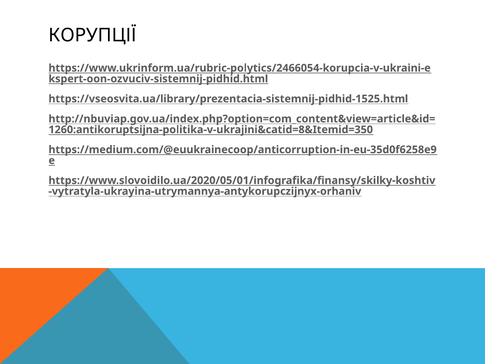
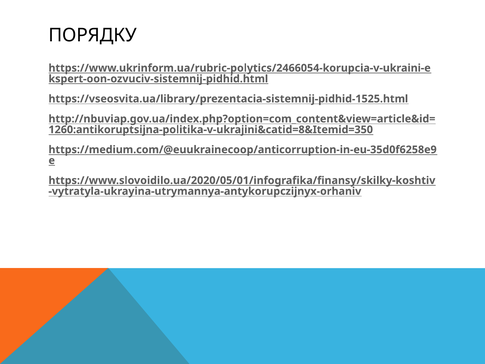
КОРУПЦІЇ: КОРУПЦІЇ -> ПОРЯДКУ (93, 35)
